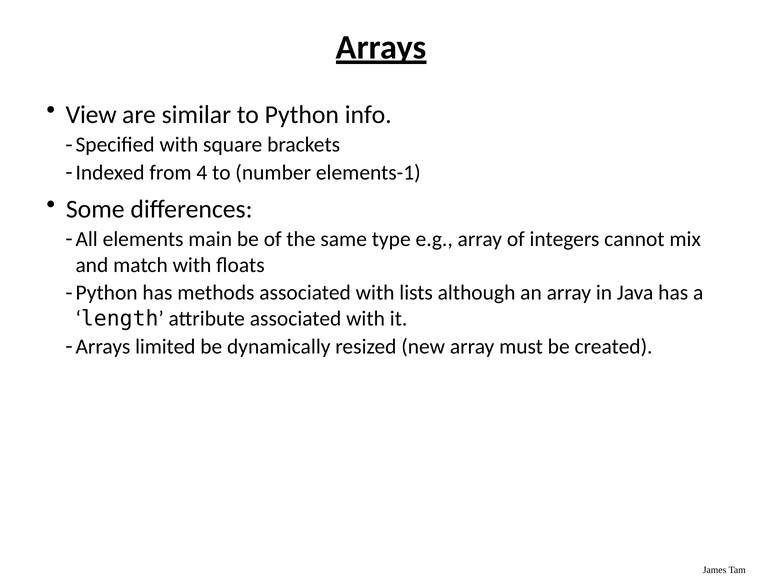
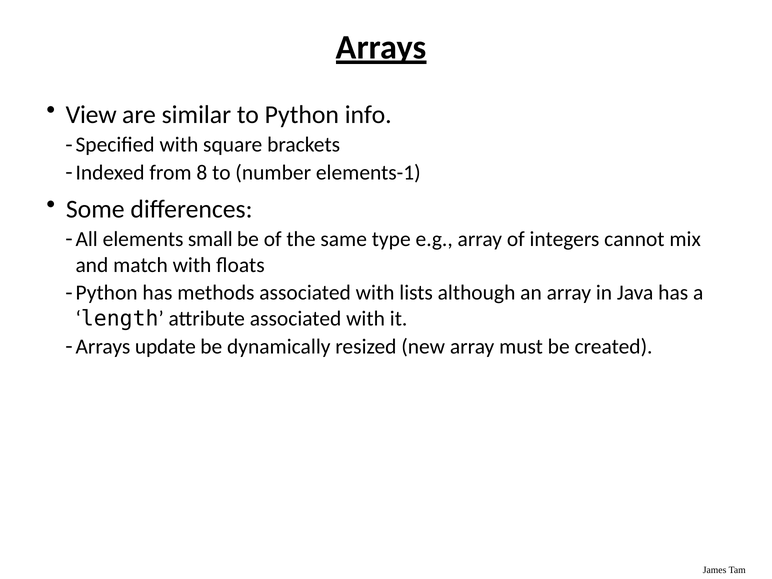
4: 4 -> 8 (202, 173)
main: main -> small (210, 239)
limited: limited -> update (165, 347)
